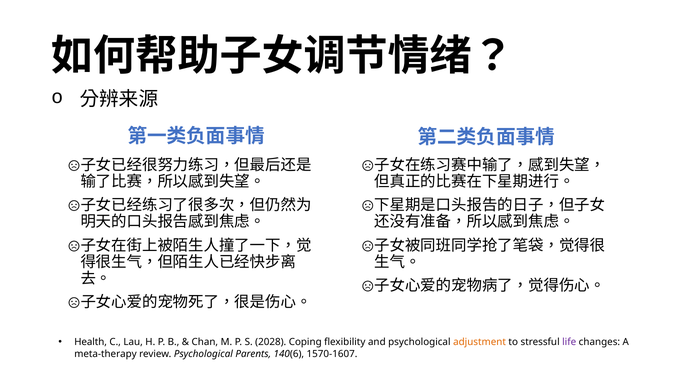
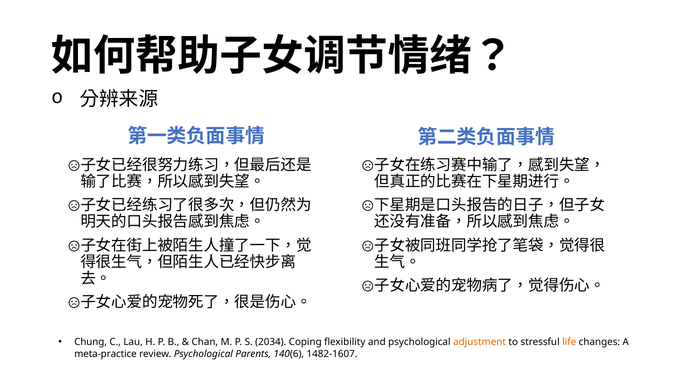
Health: Health -> Chung (91, 343)
2028: 2028 -> 2034 (271, 343)
life colour: purple -> orange (569, 343)
meta-therapy: meta-therapy -> meta-practice (105, 354)
1570-1607: 1570-1607 -> 1482-1607 (332, 354)
